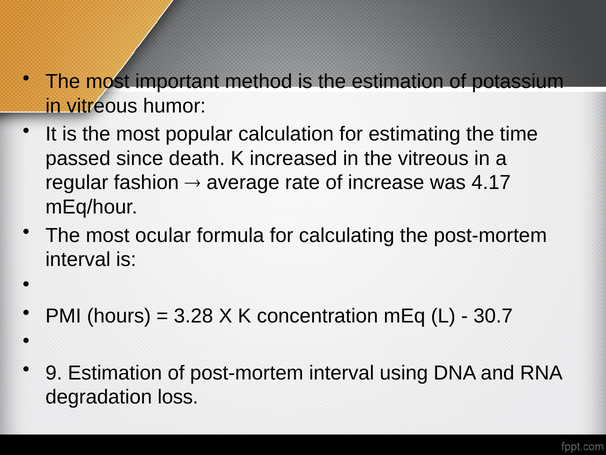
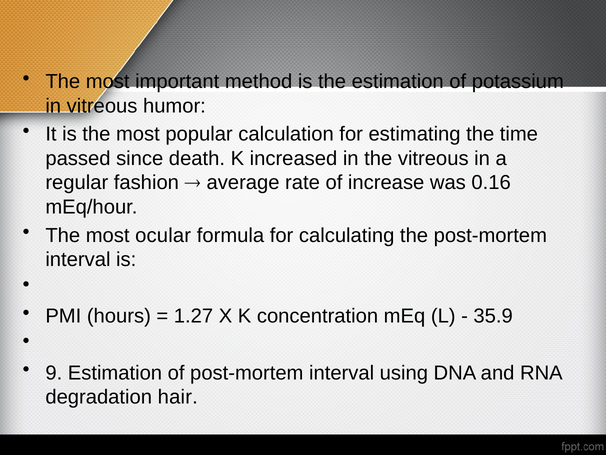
4.17: 4.17 -> 0.16 (491, 183)
3.28: 3.28 -> 1.27 (193, 316)
30.7: 30.7 -> 35.9 (493, 316)
loss: loss -> hair (178, 397)
